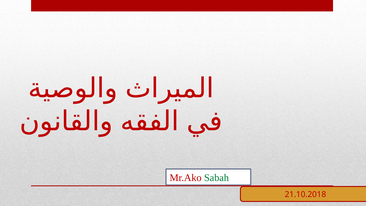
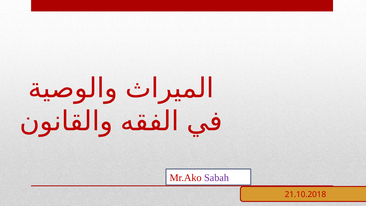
Sabah colour: green -> purple (217, 178)
